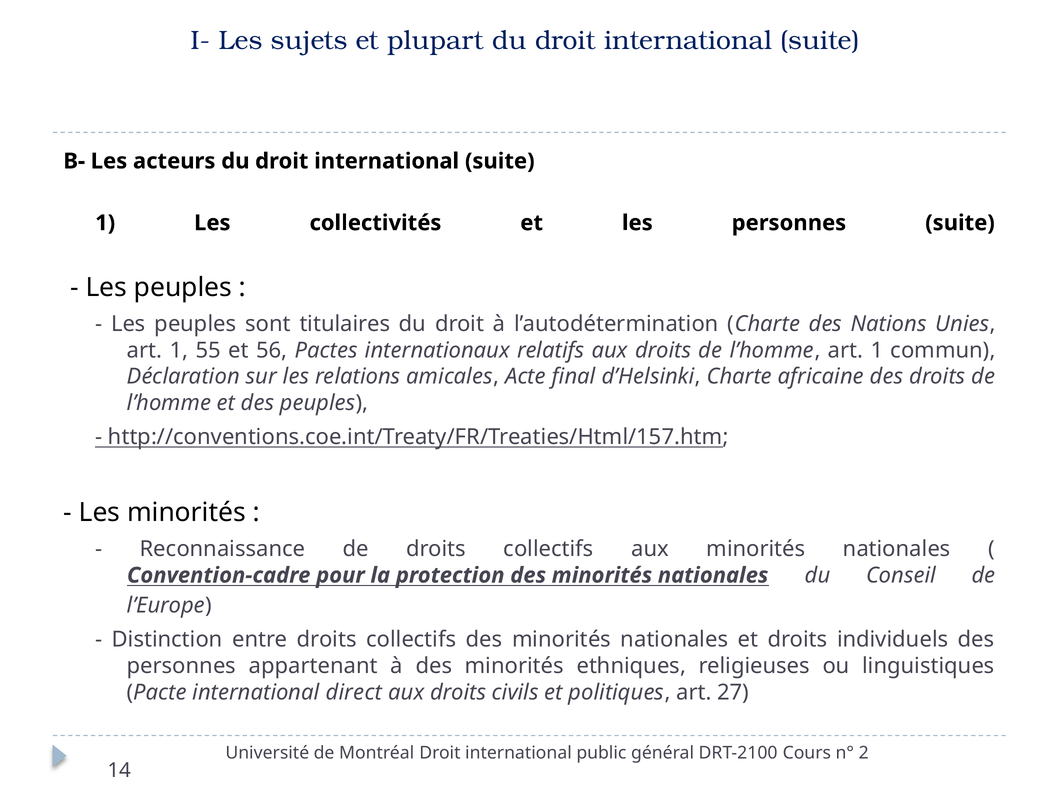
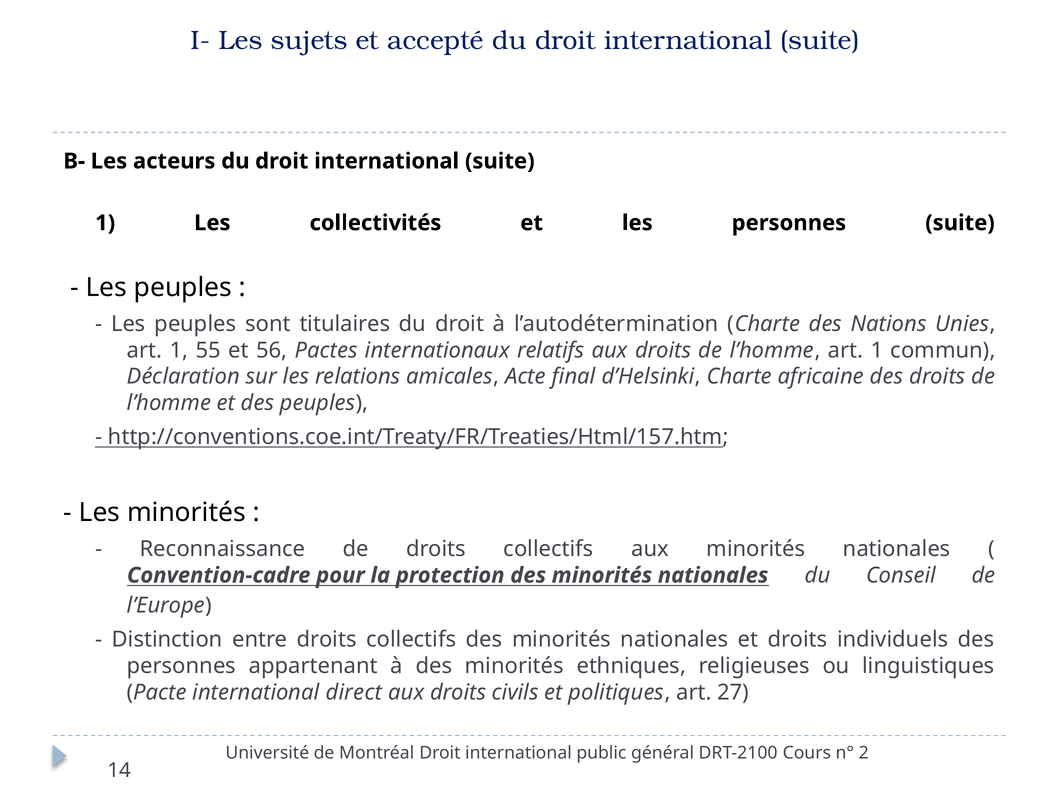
plupart: plupart -> accepté (436, 41)
